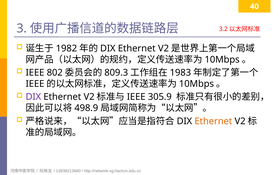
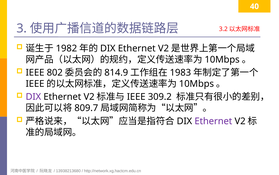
809.3: 809.3 -> 814.9 (116, 72)
305.9: 305.9 -> 309.2 (160, 97)
498.9: 498.9 -> 809.7 (86, 108)
Ethernet colour: orange -> purple (213, 121)
